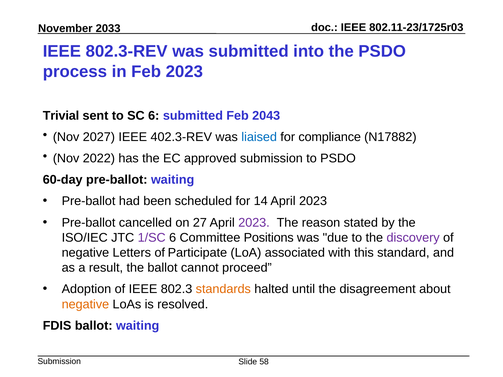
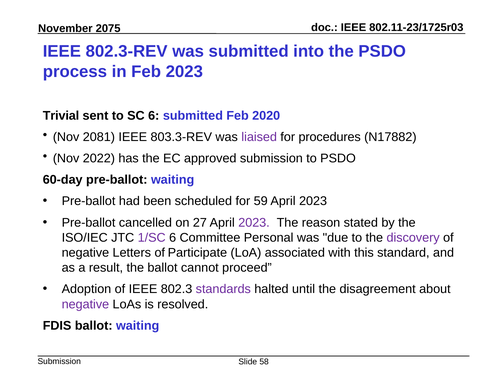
2033: 2033 -> 2075 (108, 29)
2043: 2043 -> 2020 (266, 116)
2027: 2027 -> 2081 (99, 137)
402.3-REV: 402.3-REV -> 803.3-REV (181, 137)
liaised colour: blue -> purple (259, 137)
compliance: compliance -> procedures (330, 137)
14: 14 -> 59 (261, 201)
Positions: Positions -> Personal (269, 238)
standards colour: orange -> purple (223, 289)
negative colour: orange -> purple (85, 304)
